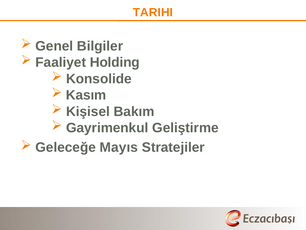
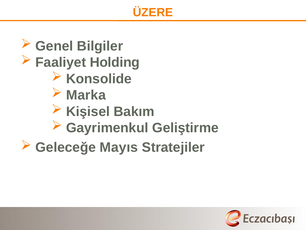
TARIHI: TARIHI -> ÜZERE (153, 12)
Kasım: Kasım -> Marka (86, 95)
